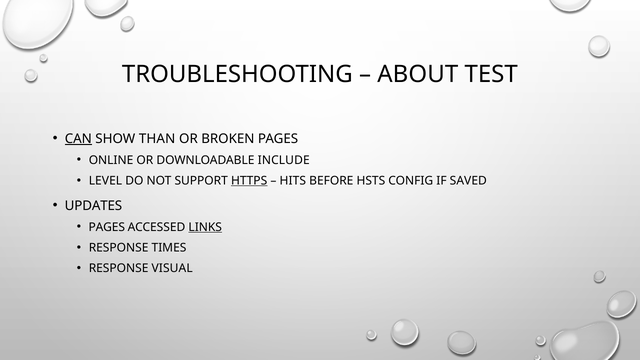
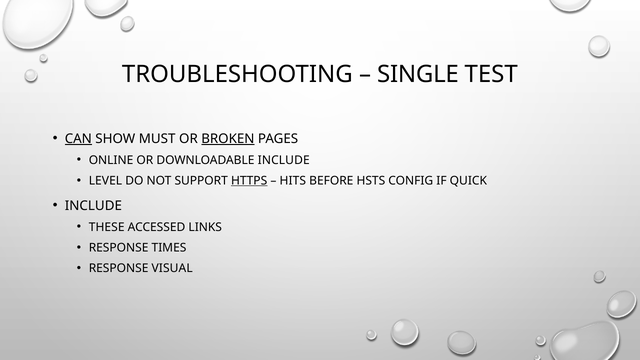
ABOUT: ABOUT -> SINGLE (418, 74)
THAN: THAN -> MUST (157, 139)
BROKEN underline: none -> present (228, 139)
SAVED: SAVED -> QUICK (468, 181)
UPDATES: UPDATES -> INCLUDE (93, 206)
PAGES: PAGES -> THESE (107, 227)
LINKS underline: present -> none (205, 227)
